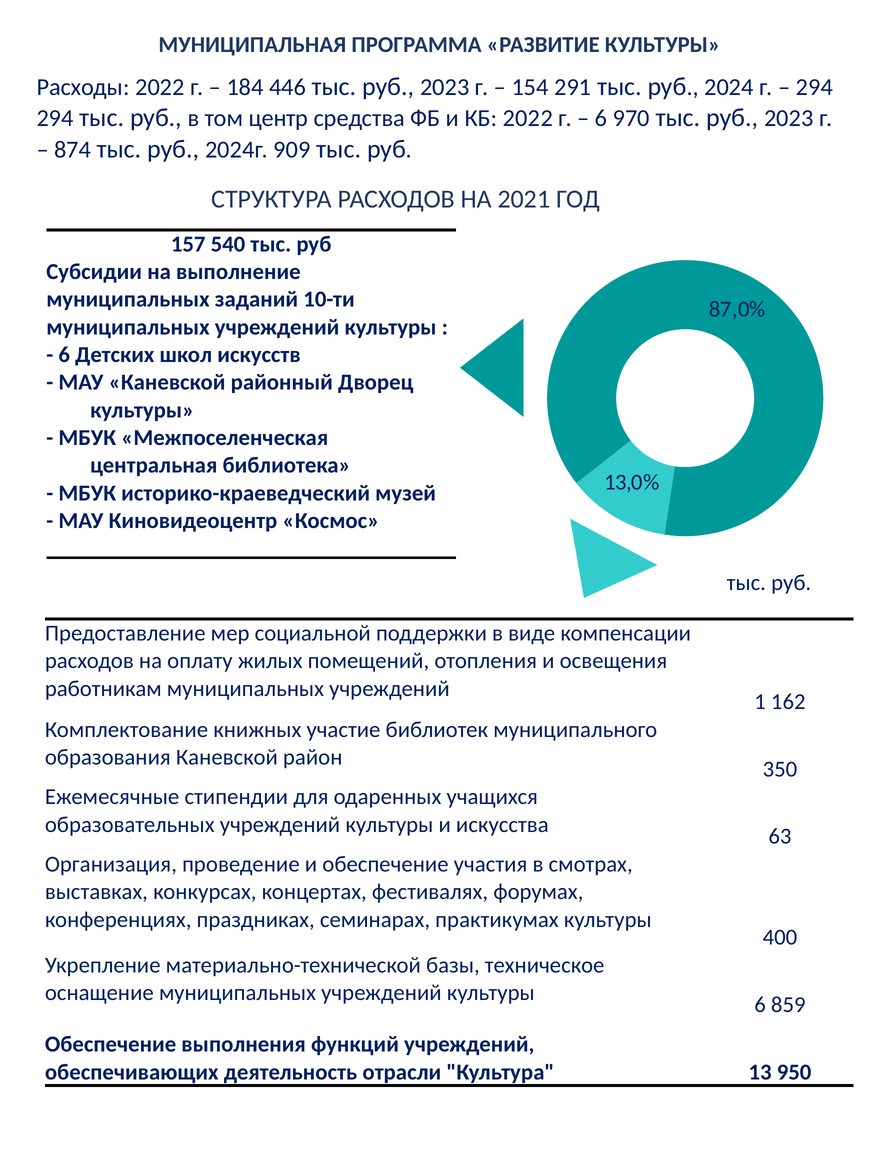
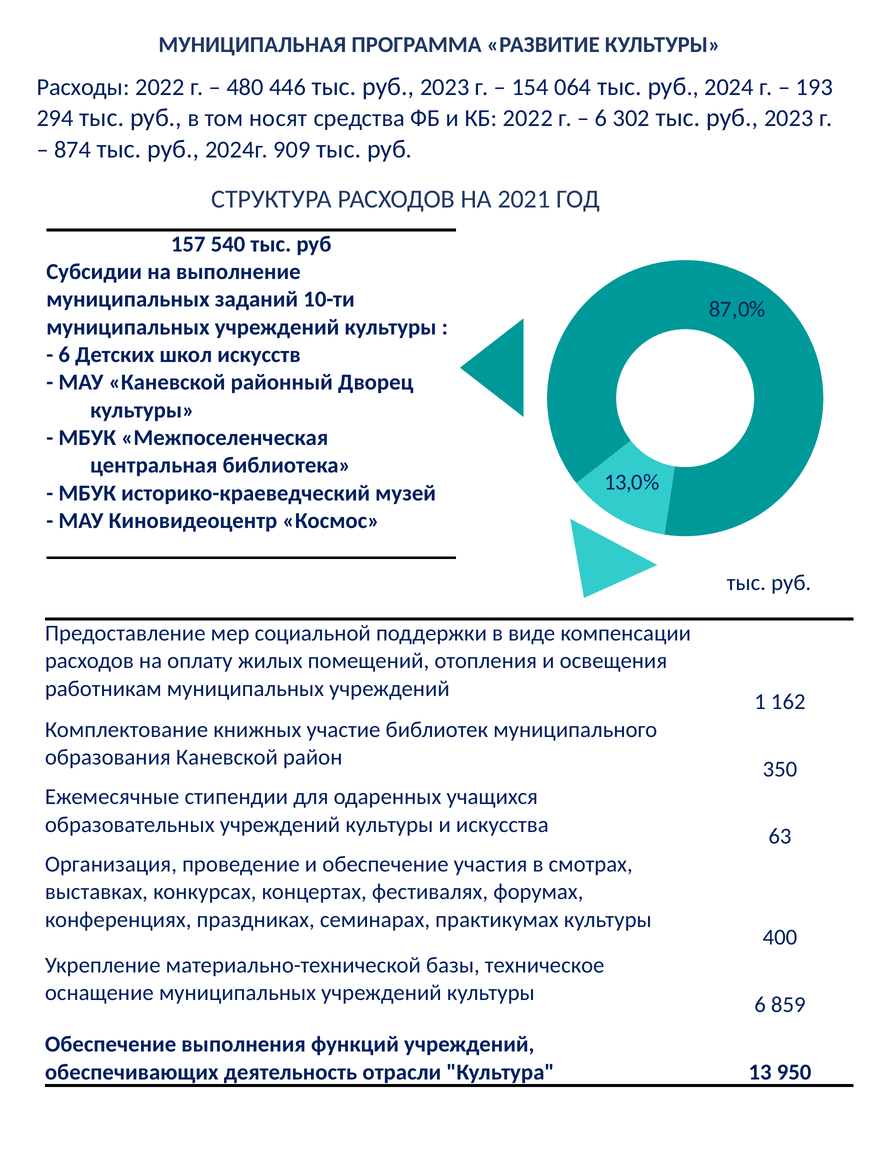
184: 184 -> 480 (245, 87)
291: 291 -> 064 (573, 87)
294: 294 -> 193 (814, 87)
центр: центр -> носят (278, 118)
970: 970 -> 302 (631, 118)
